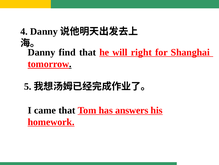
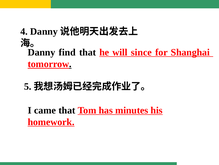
right: right -> since (141, 52)
answers: answers -> minutes (132, 110)
